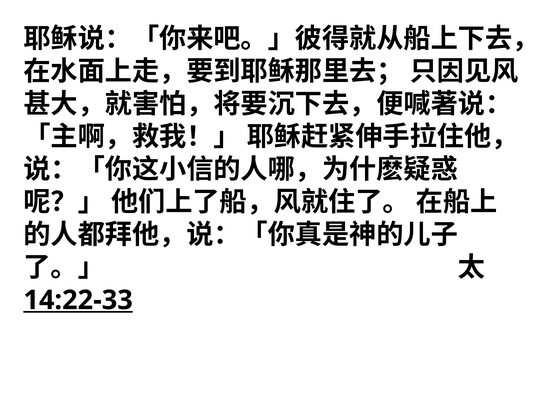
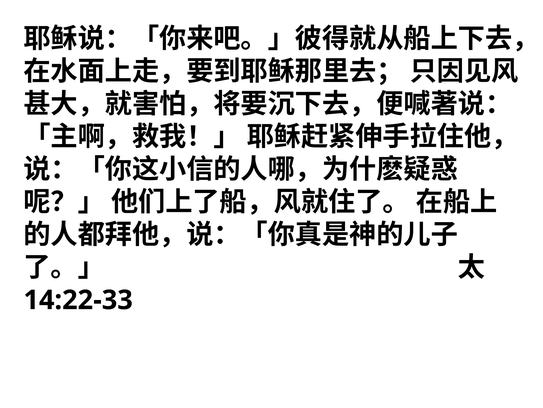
14:22-33 underline: present -> none (78, 300)
